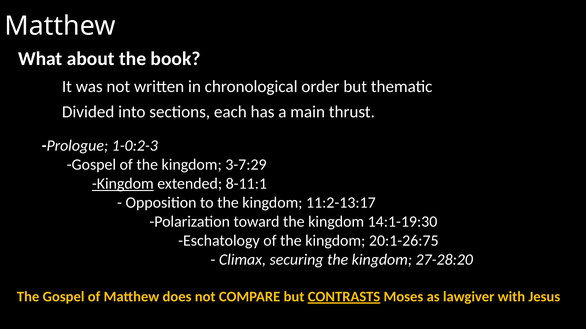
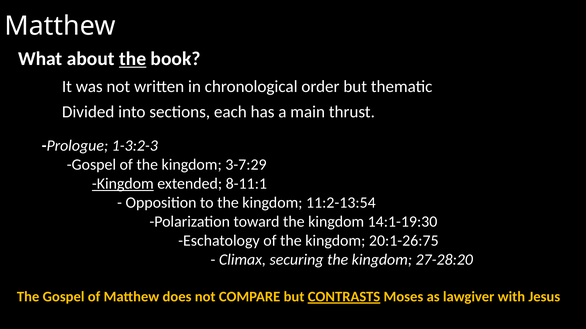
the underline: none -> present (133, 59)
1-0:2-3: 1-0:2-3 -> 1-3:2-3 (135, 146)
11:2-13:17: 11:2-13:17 -> 11:2-13:54 (341, 203)
